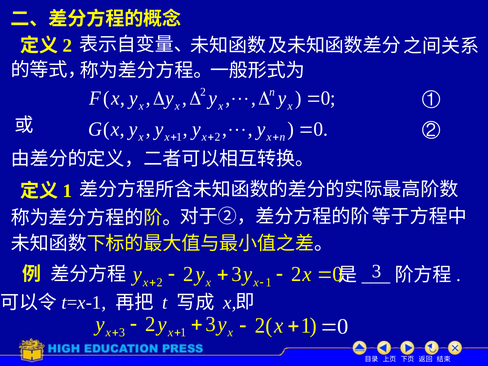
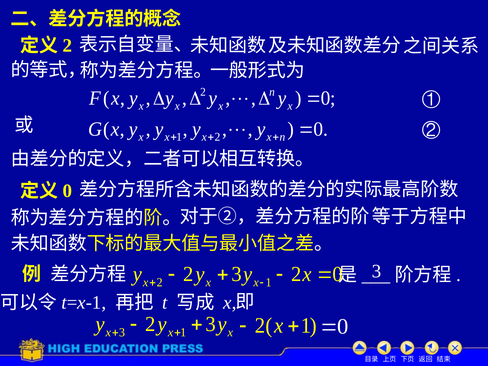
1: 1 -> 0 (67, 191)
